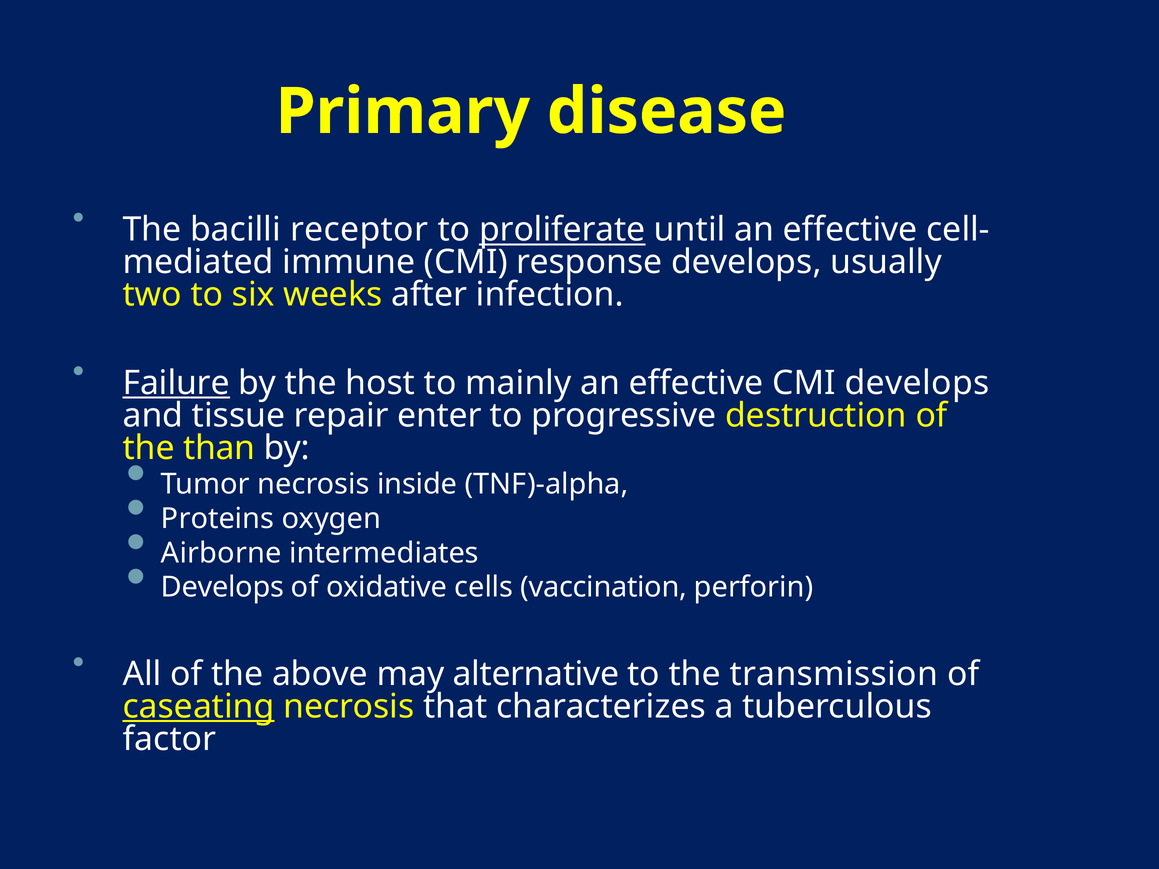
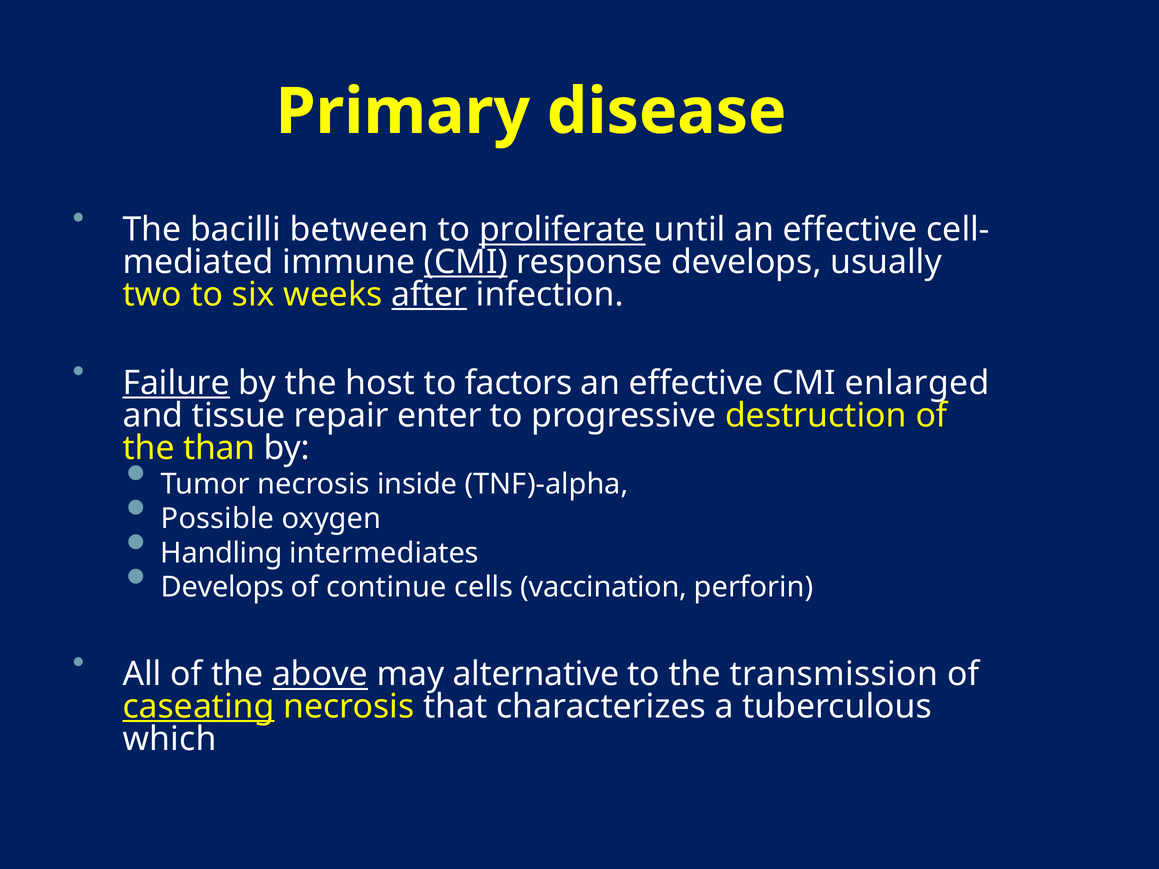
receptor: receptor -> between (359, 230)
CMI underline: none -> present (466, 262)
after underline: none -> present (429, 295)
mainly: mainly -> factors (518, 383)
CMI develops: develops -> enlarged (917, 383)
Proteins: Proteins -> Possible (218, 519)
Airborne: Airborne -> Handling (221, 553)
oxidative: oxidative -> continue (386, 588)
above underline: none -> present (320, 674)
factor: factor -> which (170, 739)
